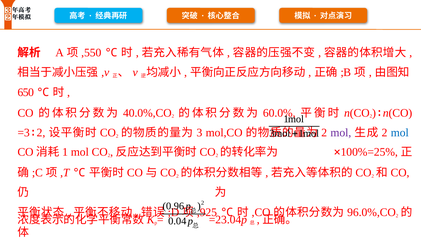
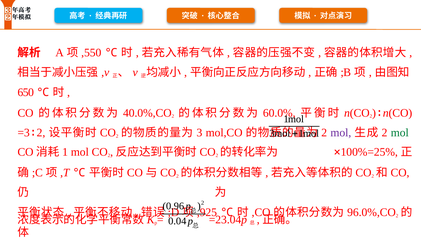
mol colour: blue -> green (400, 133)
